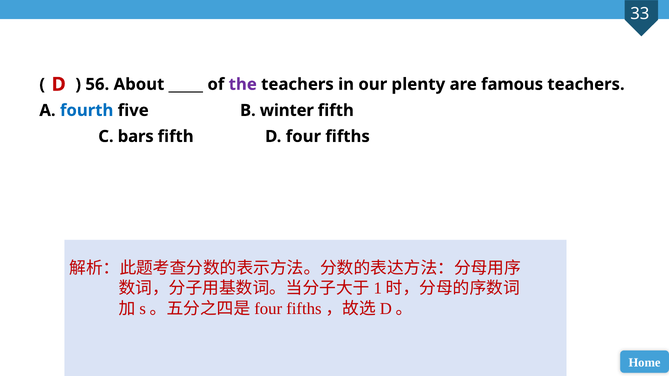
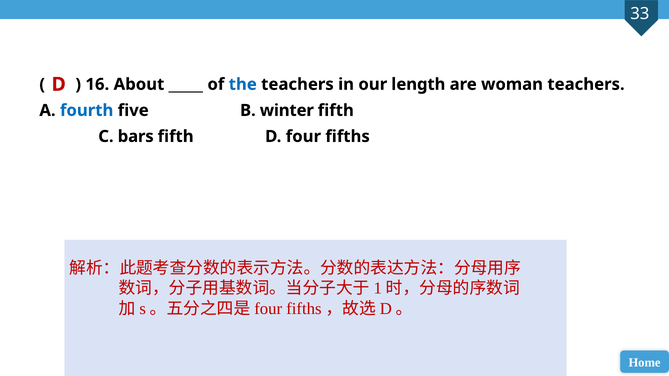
56: 56 -> 16 (97, 84)
the colour: purple -> blue (243, 84)
plenty: plenty -> length (418, 84)
famous: famous -> woman (512, 84)
